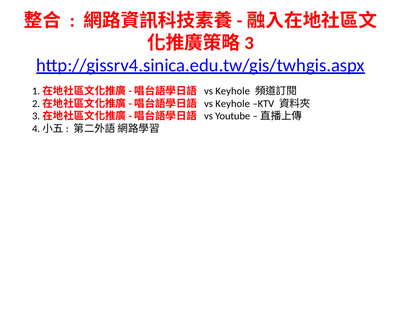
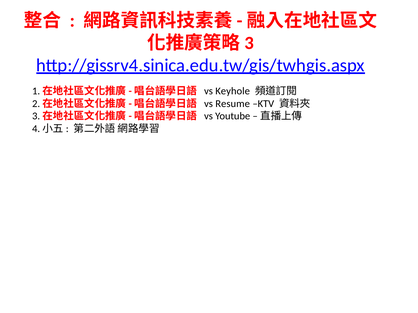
Keyhole: Keyhole -> Resume (233, 104)
